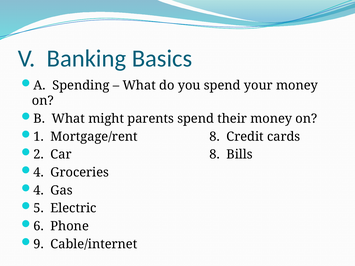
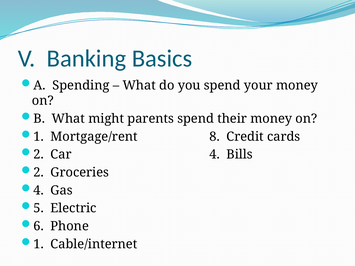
Car 8: 8 -> 4 (215, 155)
4: 4 -> 2 (39, 173)
9: 9 -> 1 (39, 244)
